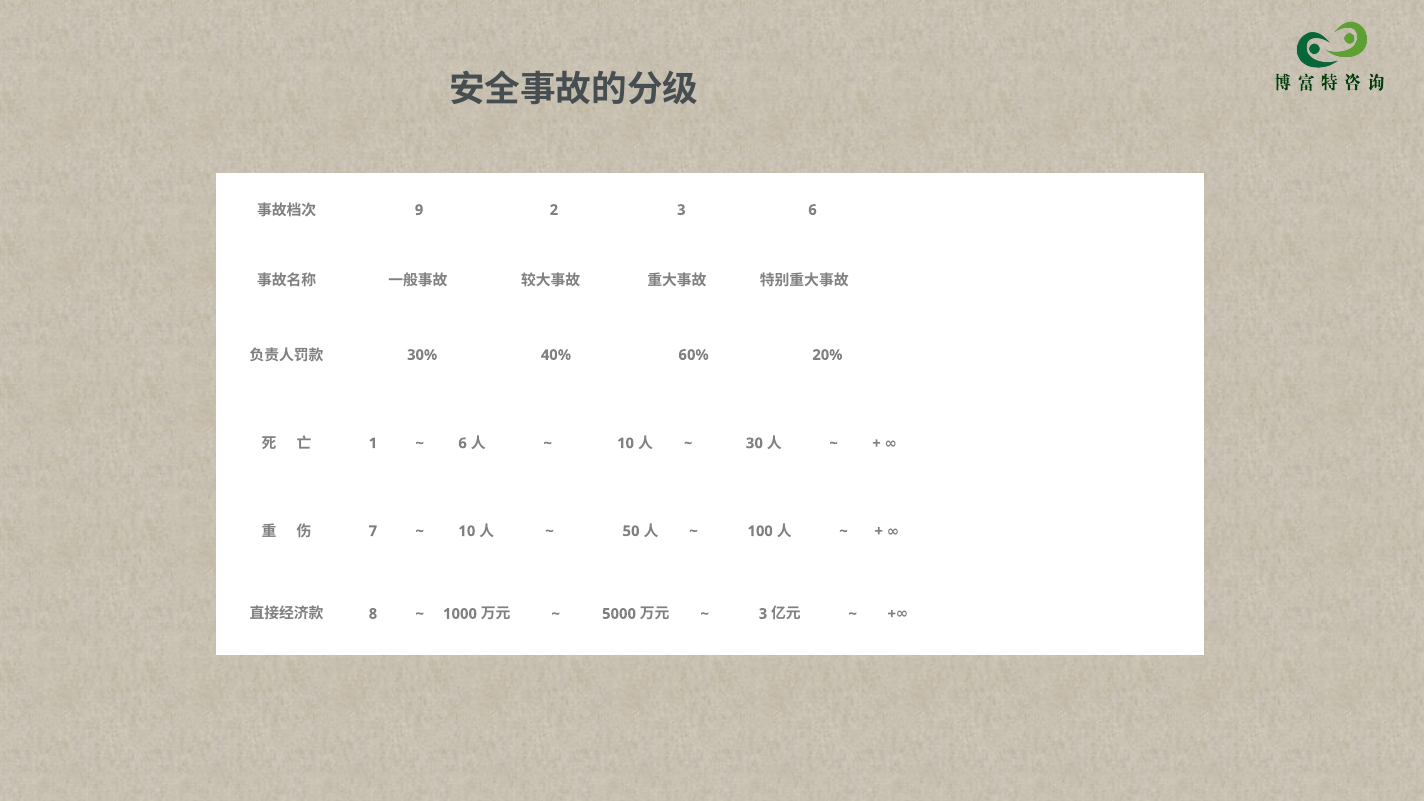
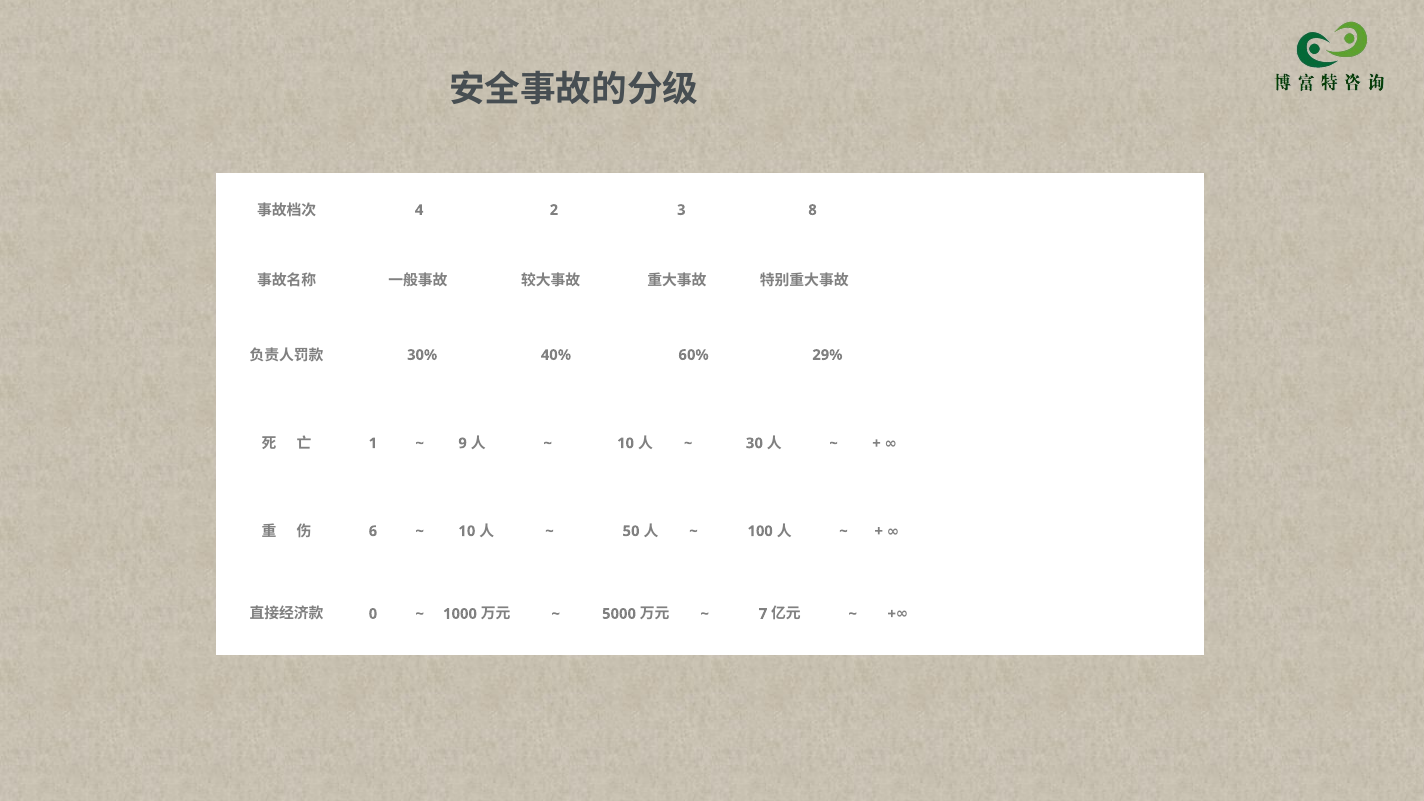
9: 9 -> 4 (419, 210)
3 6: 6 -> 8 (813, 210)
20%: 20% -> 29% (827, 355)
6: 6 -> 9 (463, 443)
7: 7 -> 6 (373, 531)
8: 8 -> 0 (373, 614)
3: 3 -> 7 (763, 614)
